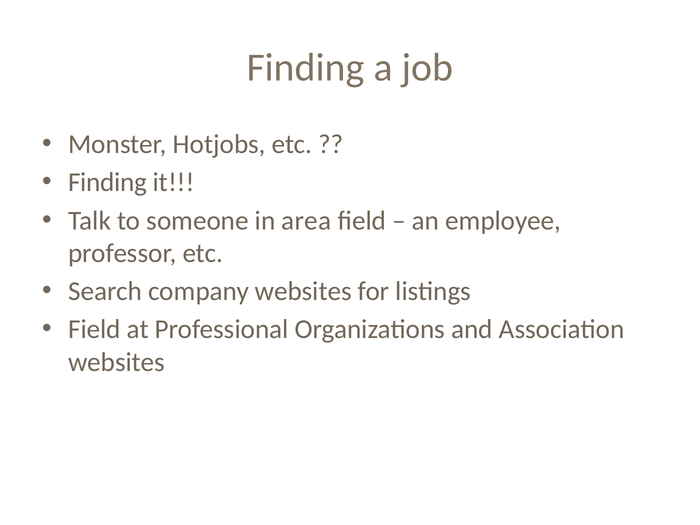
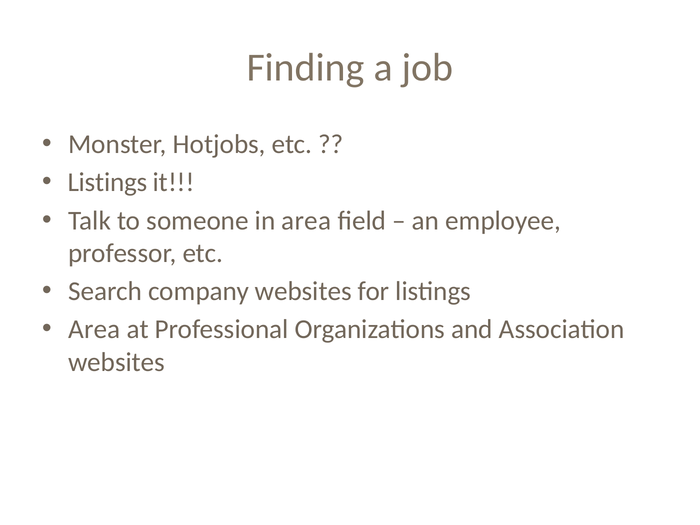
Finding: Finding -> Listings (108, 182)
Field: Field -> Area (94, 329)
